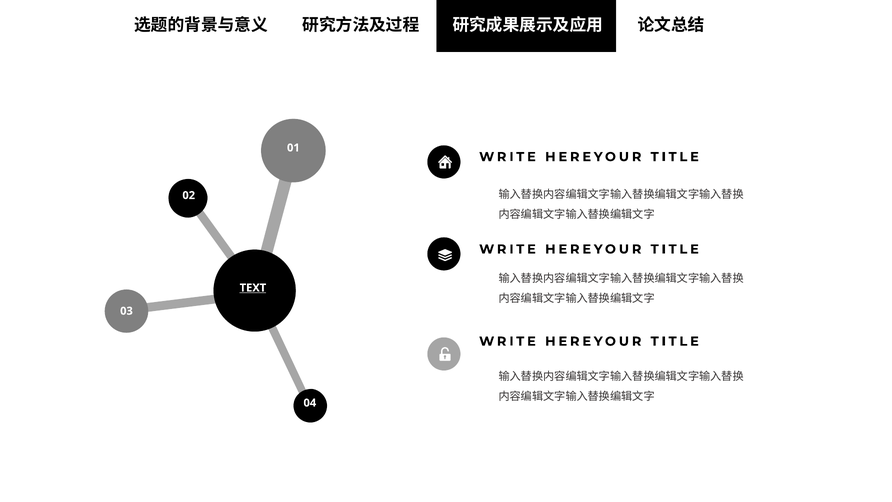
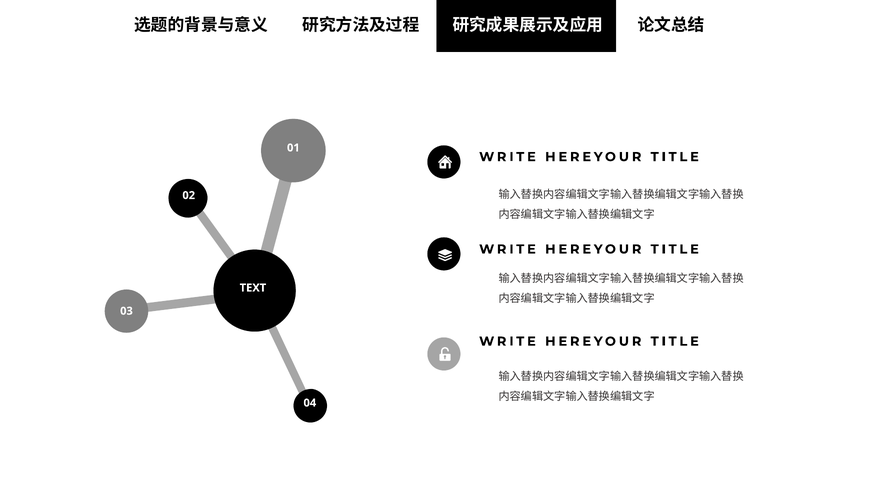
TEXT underline: present -> none (253, 288)
